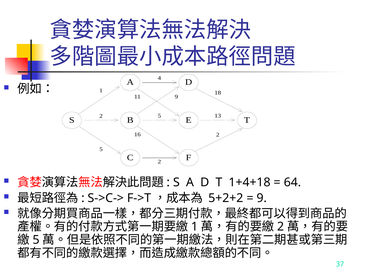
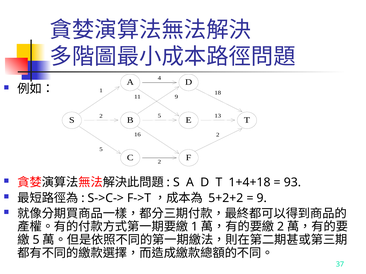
64: 64 -> 93 (292, 183)
